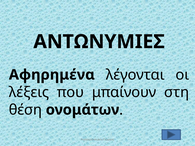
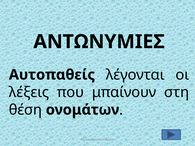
Αφηρημένα: Αφηρημένα -> Αυτοπαθείς (52, 75)
